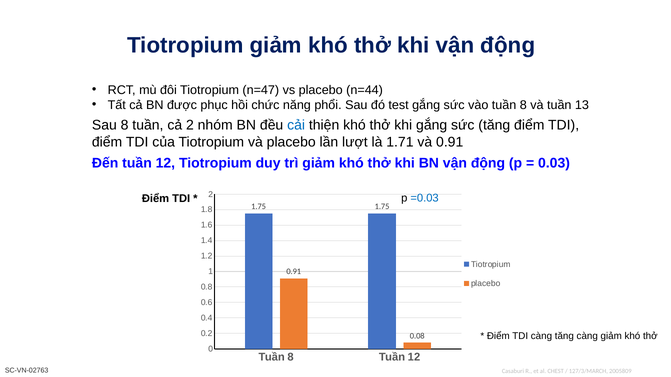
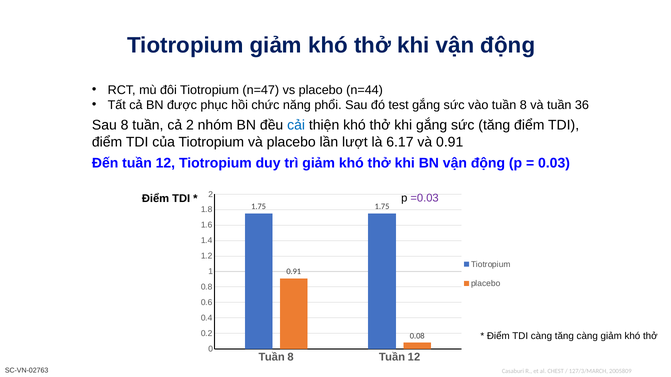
13: 13 -> 36 (582, 105)
1.71: 1.71 -> 6.17 (400, 142)
=0.03 colour: blue -> purple (425, 198)
